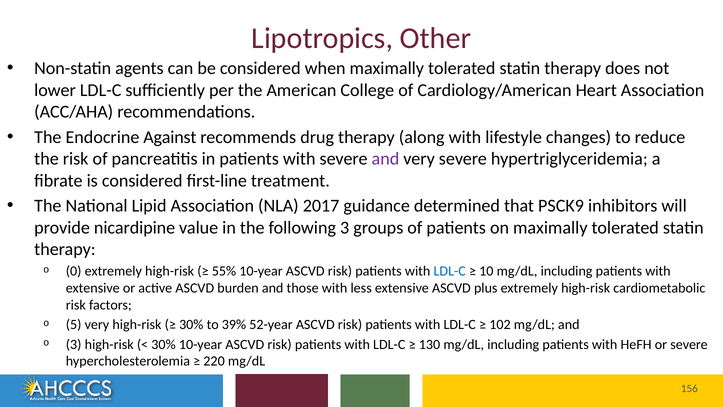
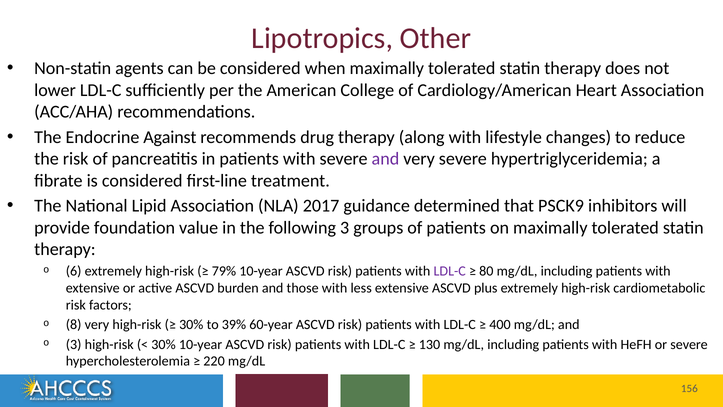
nicardipine: nicardipine -> foundation (135, 227)
0: 0 -> 6 (74, 271)
55%: 55% -> 79% (224, 271)
LDL-C colour: blue -> purple (450, 271)
10: 10 -> 80 (486, 271)
5: 5 -> 8 (74, 324)
52-year: 52-year -> 60-year (271, 324)
102: 102 -> 400 (500, 324)
